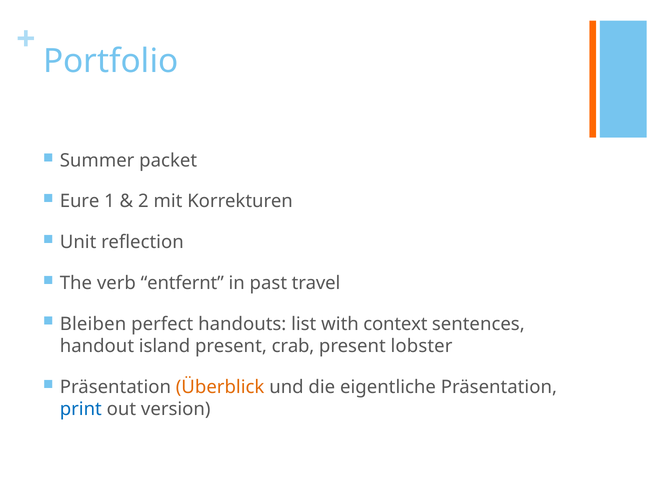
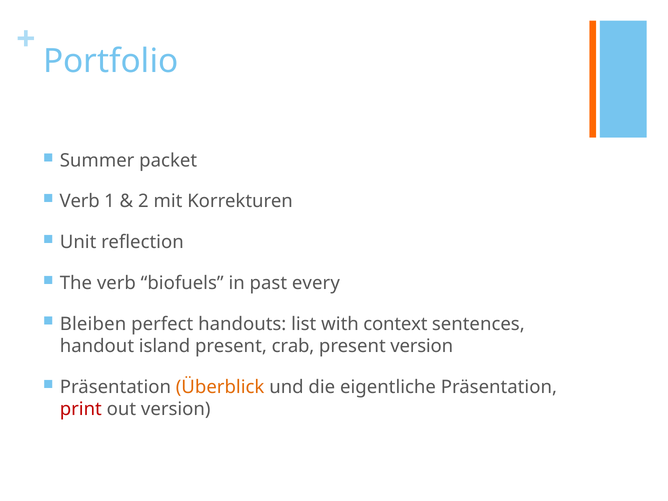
Eure: Eure -> Verb (80, 201)
entfernt: entfernt -> biofuels (182, 283)
travel: travel -> every (316, 283)
present lobster: lobster -> version (422, 346)
print colour: blue -> red (81, 409)
